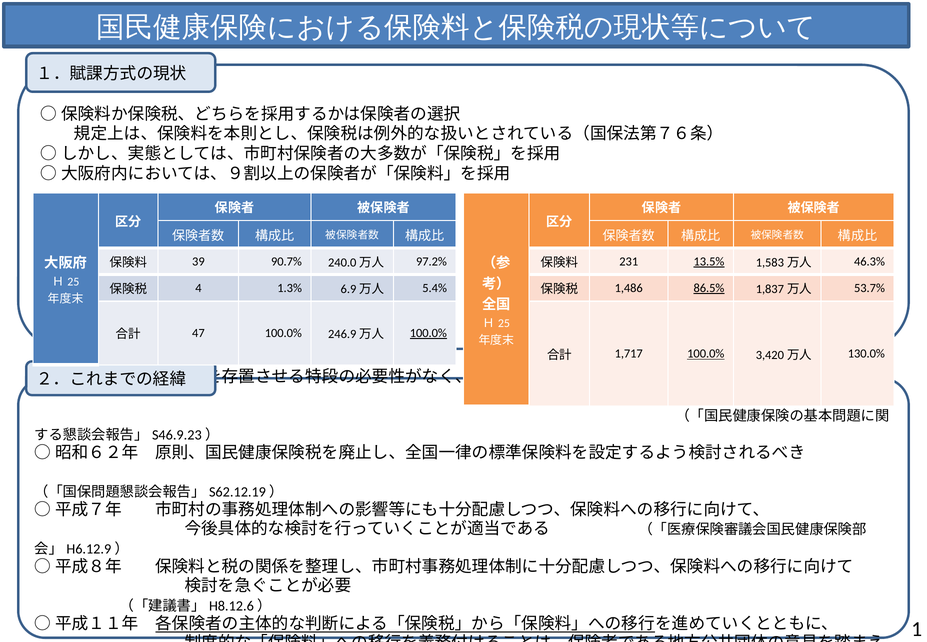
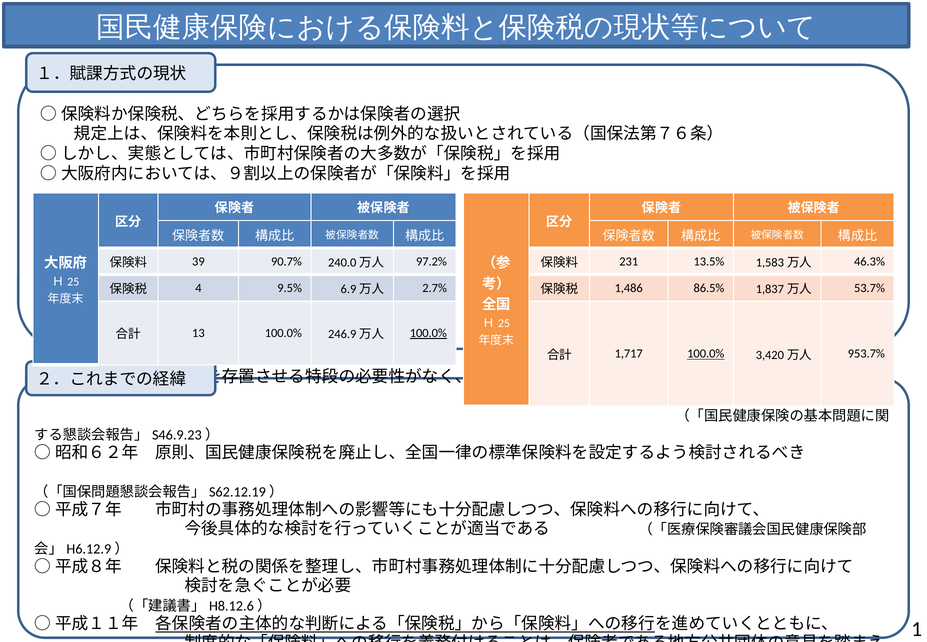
13.5% underline: present -> none (709, 261)
1.3%: 1.3% -> 9.5% (290, 288)
5.4%: 5.4% -> 2.7% (435, 288)
86.5% underline: present -> none (709, 288)
47: 47 -> 13 (198, 333)
130.0%: 130.0% -> 953.7% (866, 354)
